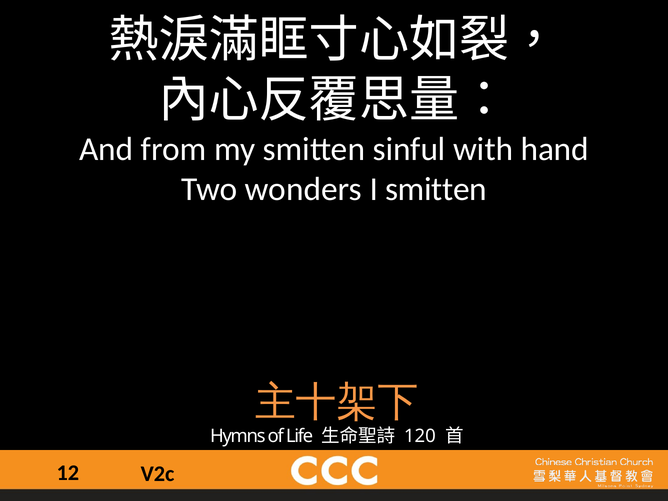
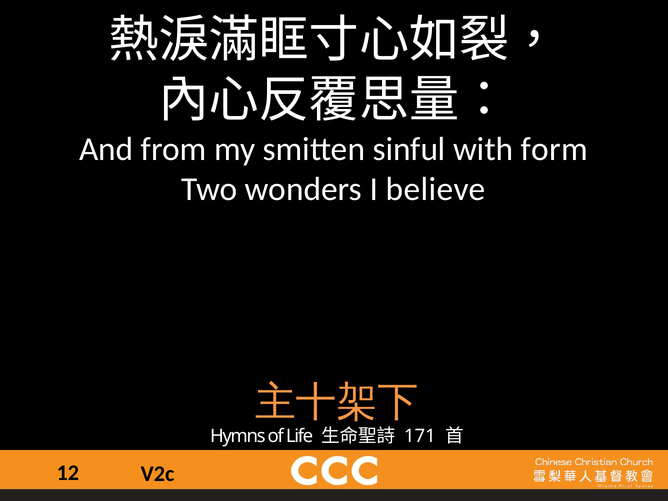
hand: hand -> form (554, 149)
I smitten: smitten -> believe (436, 189)
120: 120 -> 171 (420, 436)
